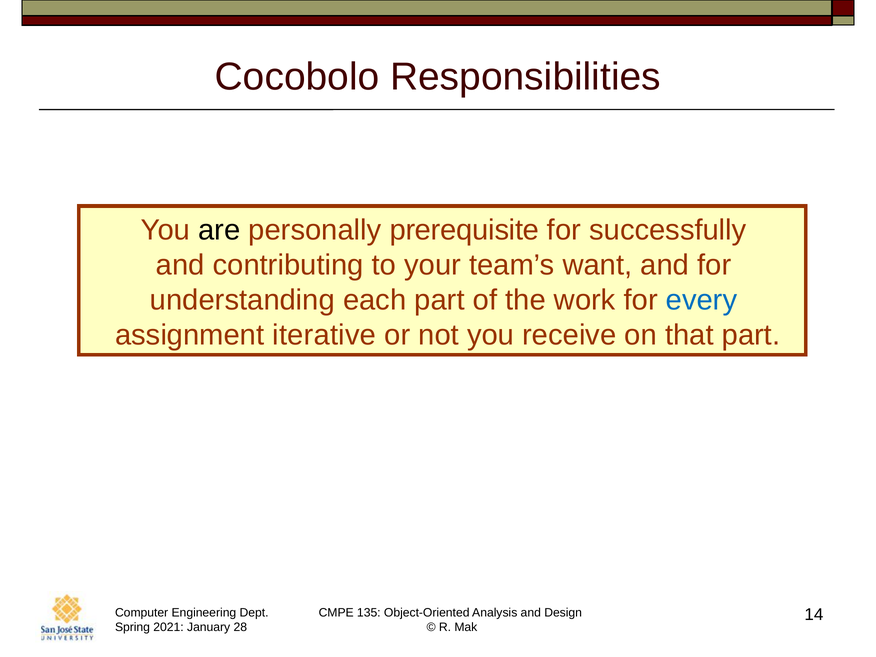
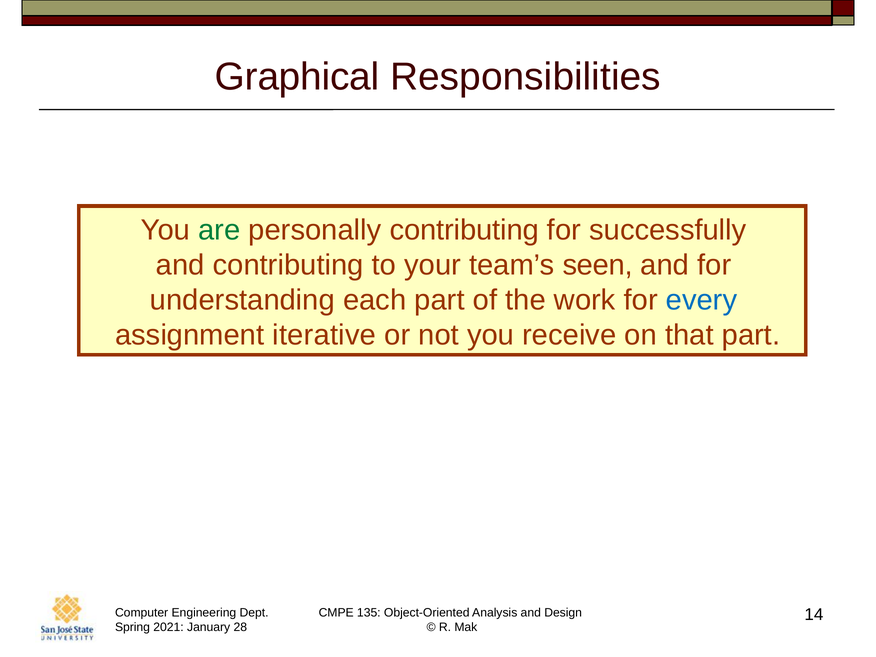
Cocobolo: Cocobolo -> Graphical (297, 77)
are colour: black -> green (219, 230)
personally prerequisite: prerequisite -> contributing (464, 230)
want: want -> seen (598, 265)
